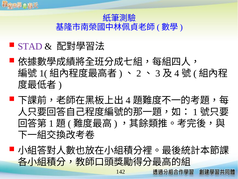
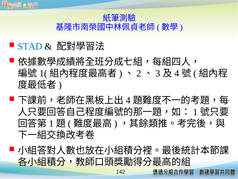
STAD colour: purple -> blue (30, 46)
